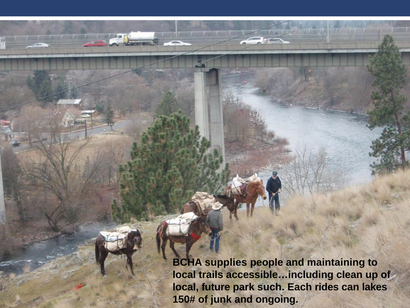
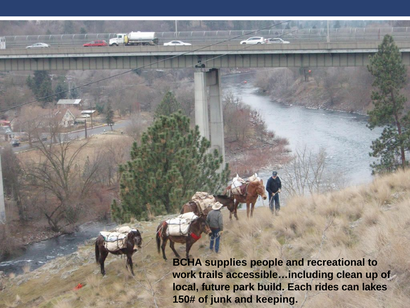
maintaining: maintaining -> recreational (336, 262)
local: local -> work (184, 274)
such: such -> build (271, 287)
ongoing: ongoing -> keeping (277, 299)
